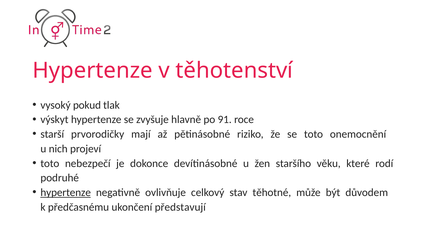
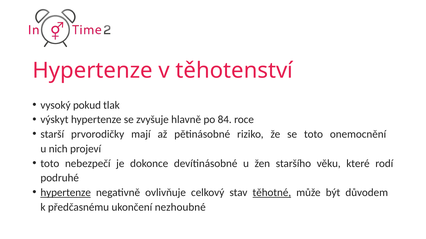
91: 91 -> 84 (225, 120)
těhotné underline: none -> present (272, 193)
představují: představují -> nezhoubné (180, 208)
